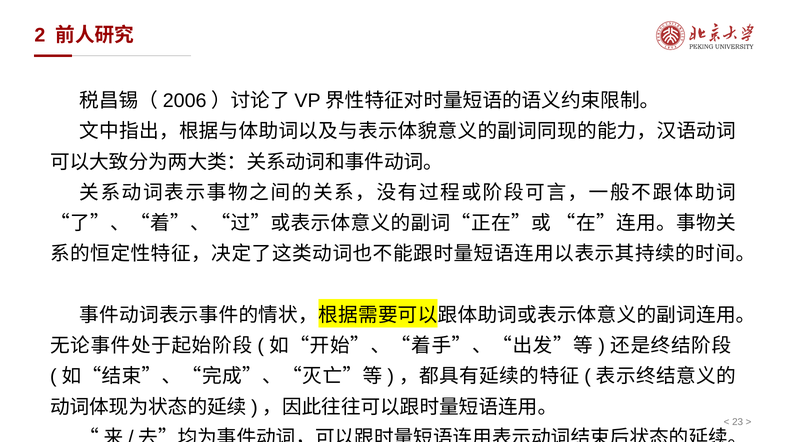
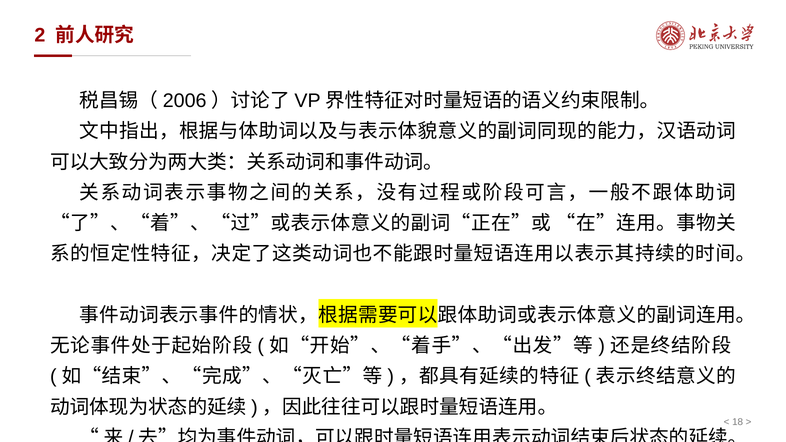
23: 23 -> 18 (738, 422)
